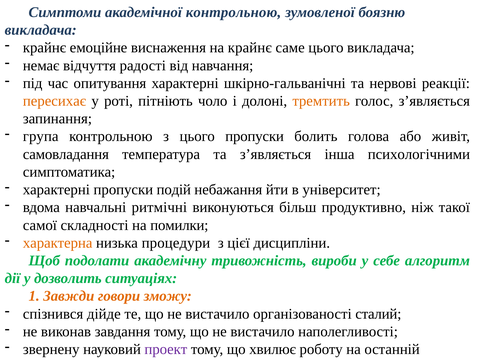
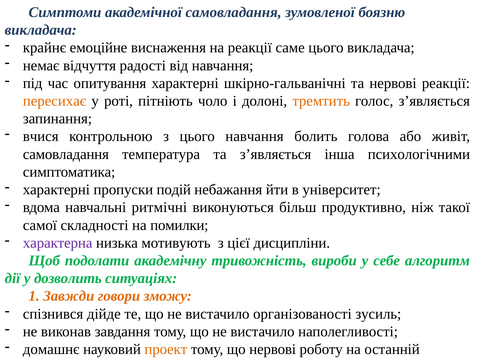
академічної контрольною: контрольною -> самовладання (234, 12)
на крайнє: крайнє -> реакції (250, 48)
група: група -> вчися (41, 136)
цього пропуски: пропуски -> навчання (255, 136)
характерна colour: orange -> purple (58, 243)
процедури: процедури -> мотивують (176, 243)
сталий: сталий -> зусиль (378, 314)
звернену: звернену -> домашнє (51, 349)
проект colour: purple -> orange (166, 349)
що хвилює: хвилює -> нервові (273, 349)
